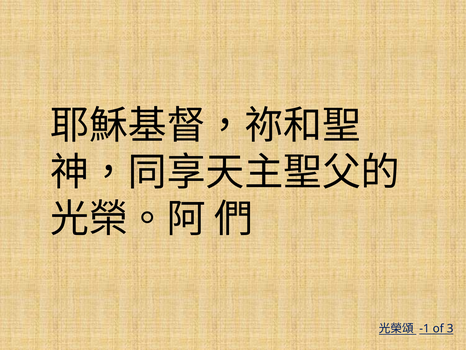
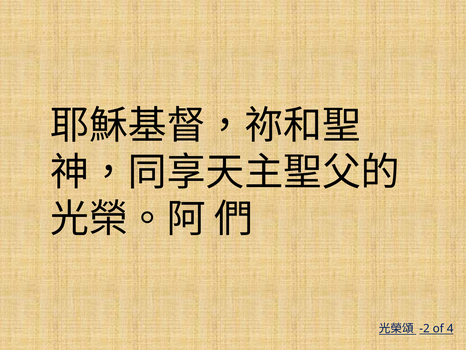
-1: -1 -> -2 (424, 328)
3: 3 -> 4 (450, 328)
